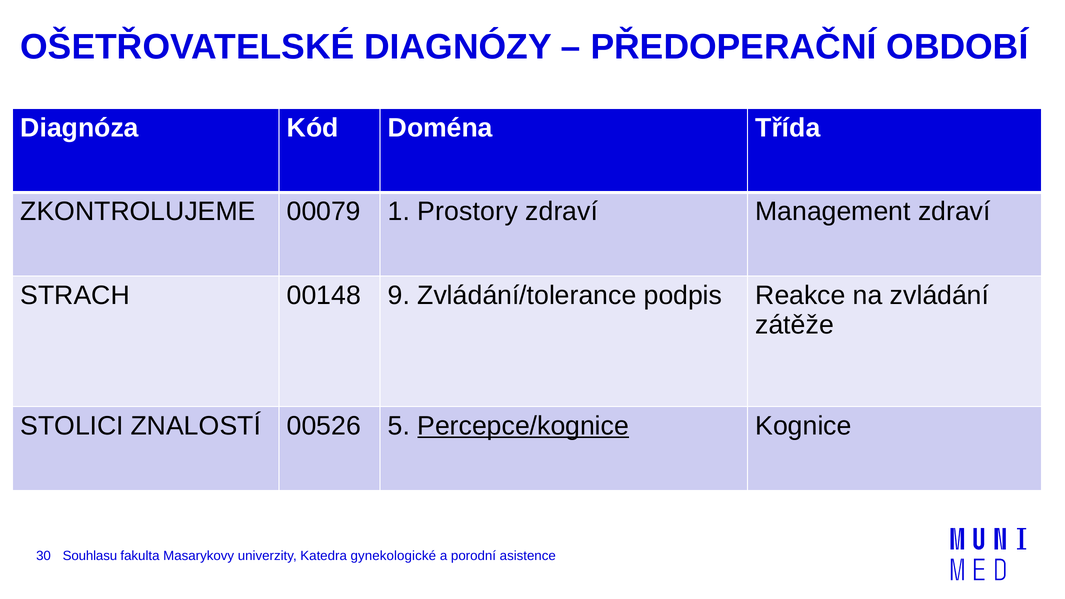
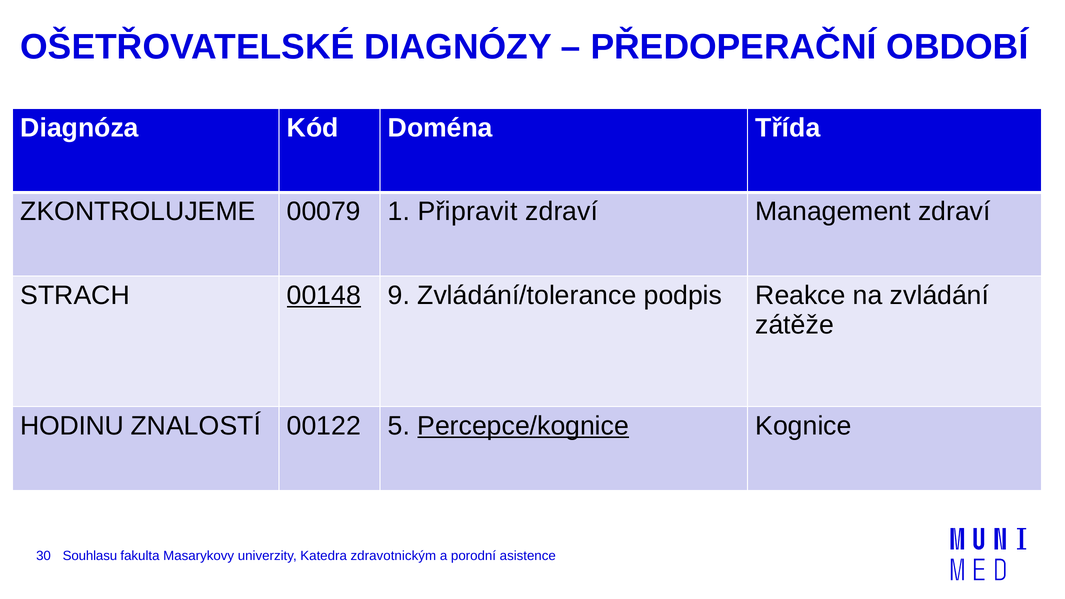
Prostory: Prostory -> Připravit (468, 212)
00148 underline: none -> present (324, 295)
STOLICI: STOLICI -> HODINU (72, 426)
00526: 00526 -> 00122 (324, 426)
gynekologické: gynekologické -> zdravotnickým (393, 556)
